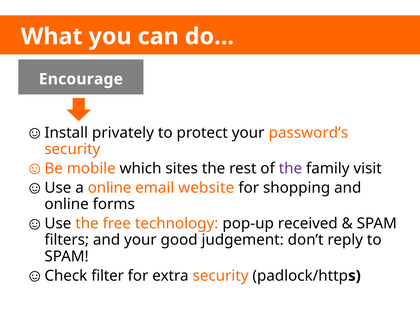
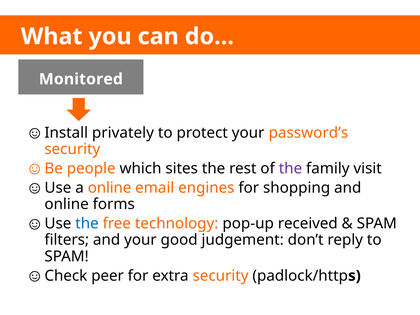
Encourage: Encourage -> Monitored (81, 79)
mobile: mobile -> people (91, 168)
website: website -> engines (206, 188)
the colour: orange -> blue (87, 224)
filter: filter -> peer (108, 276)
